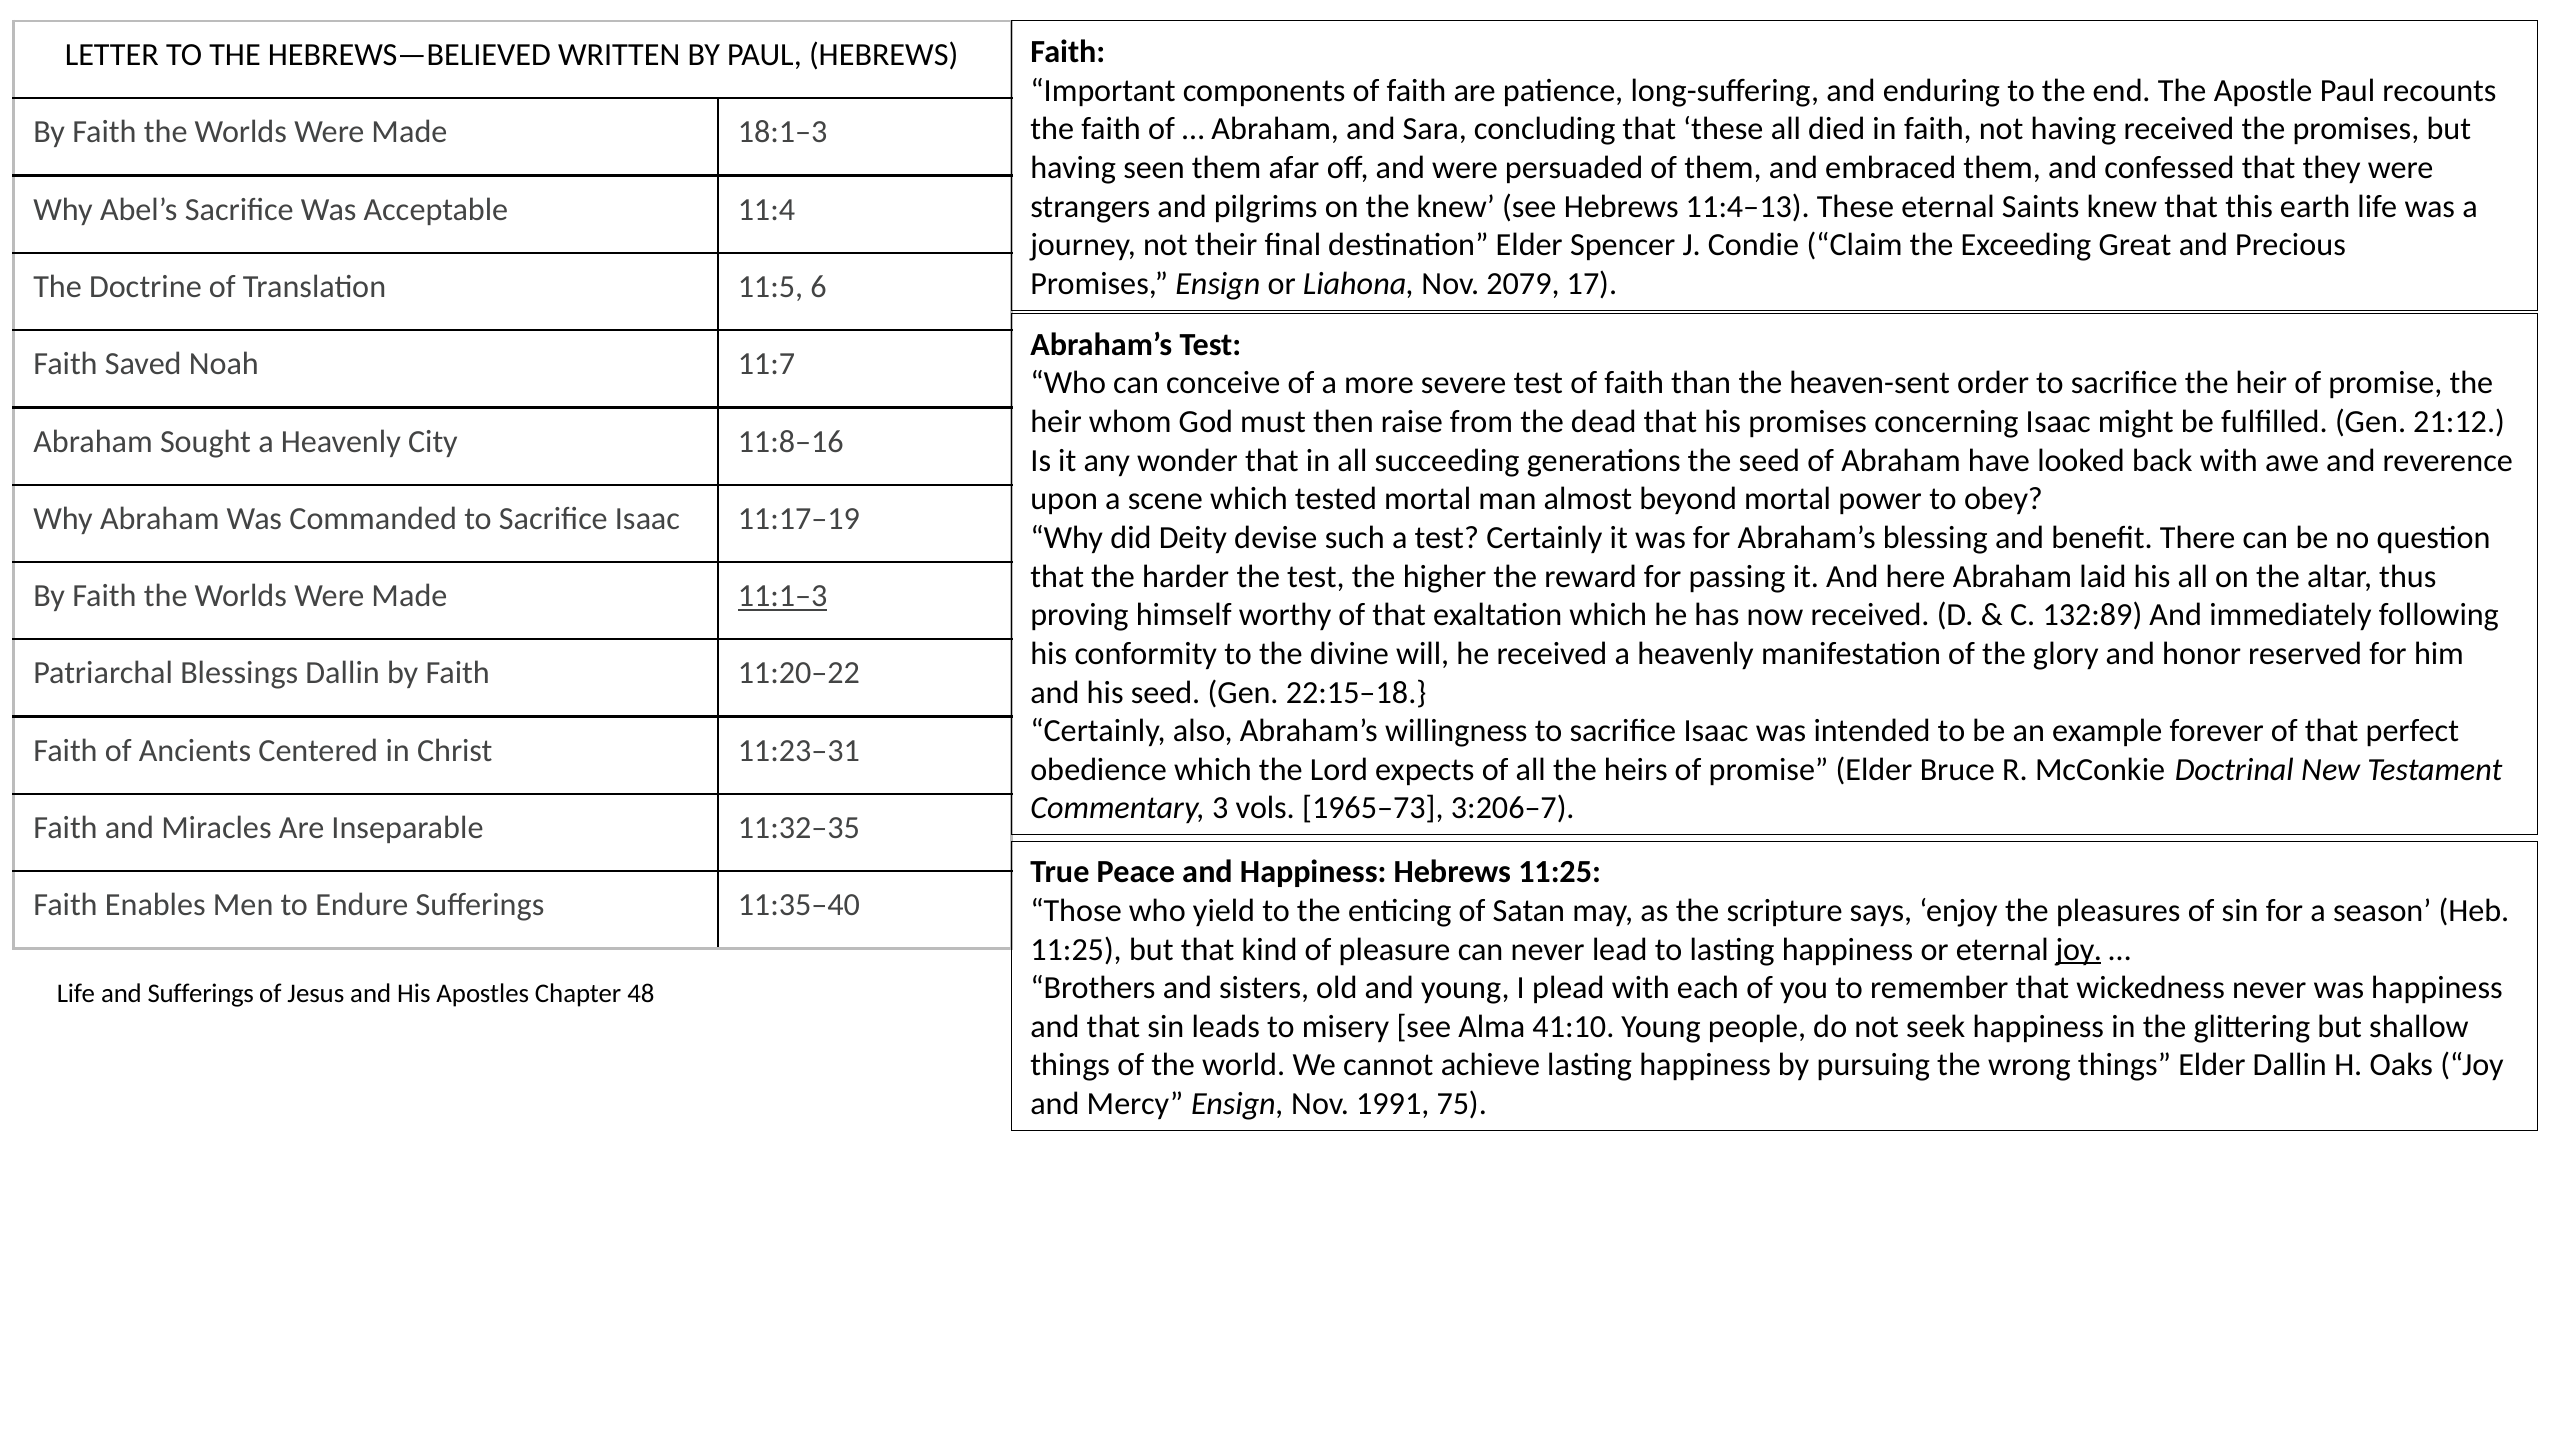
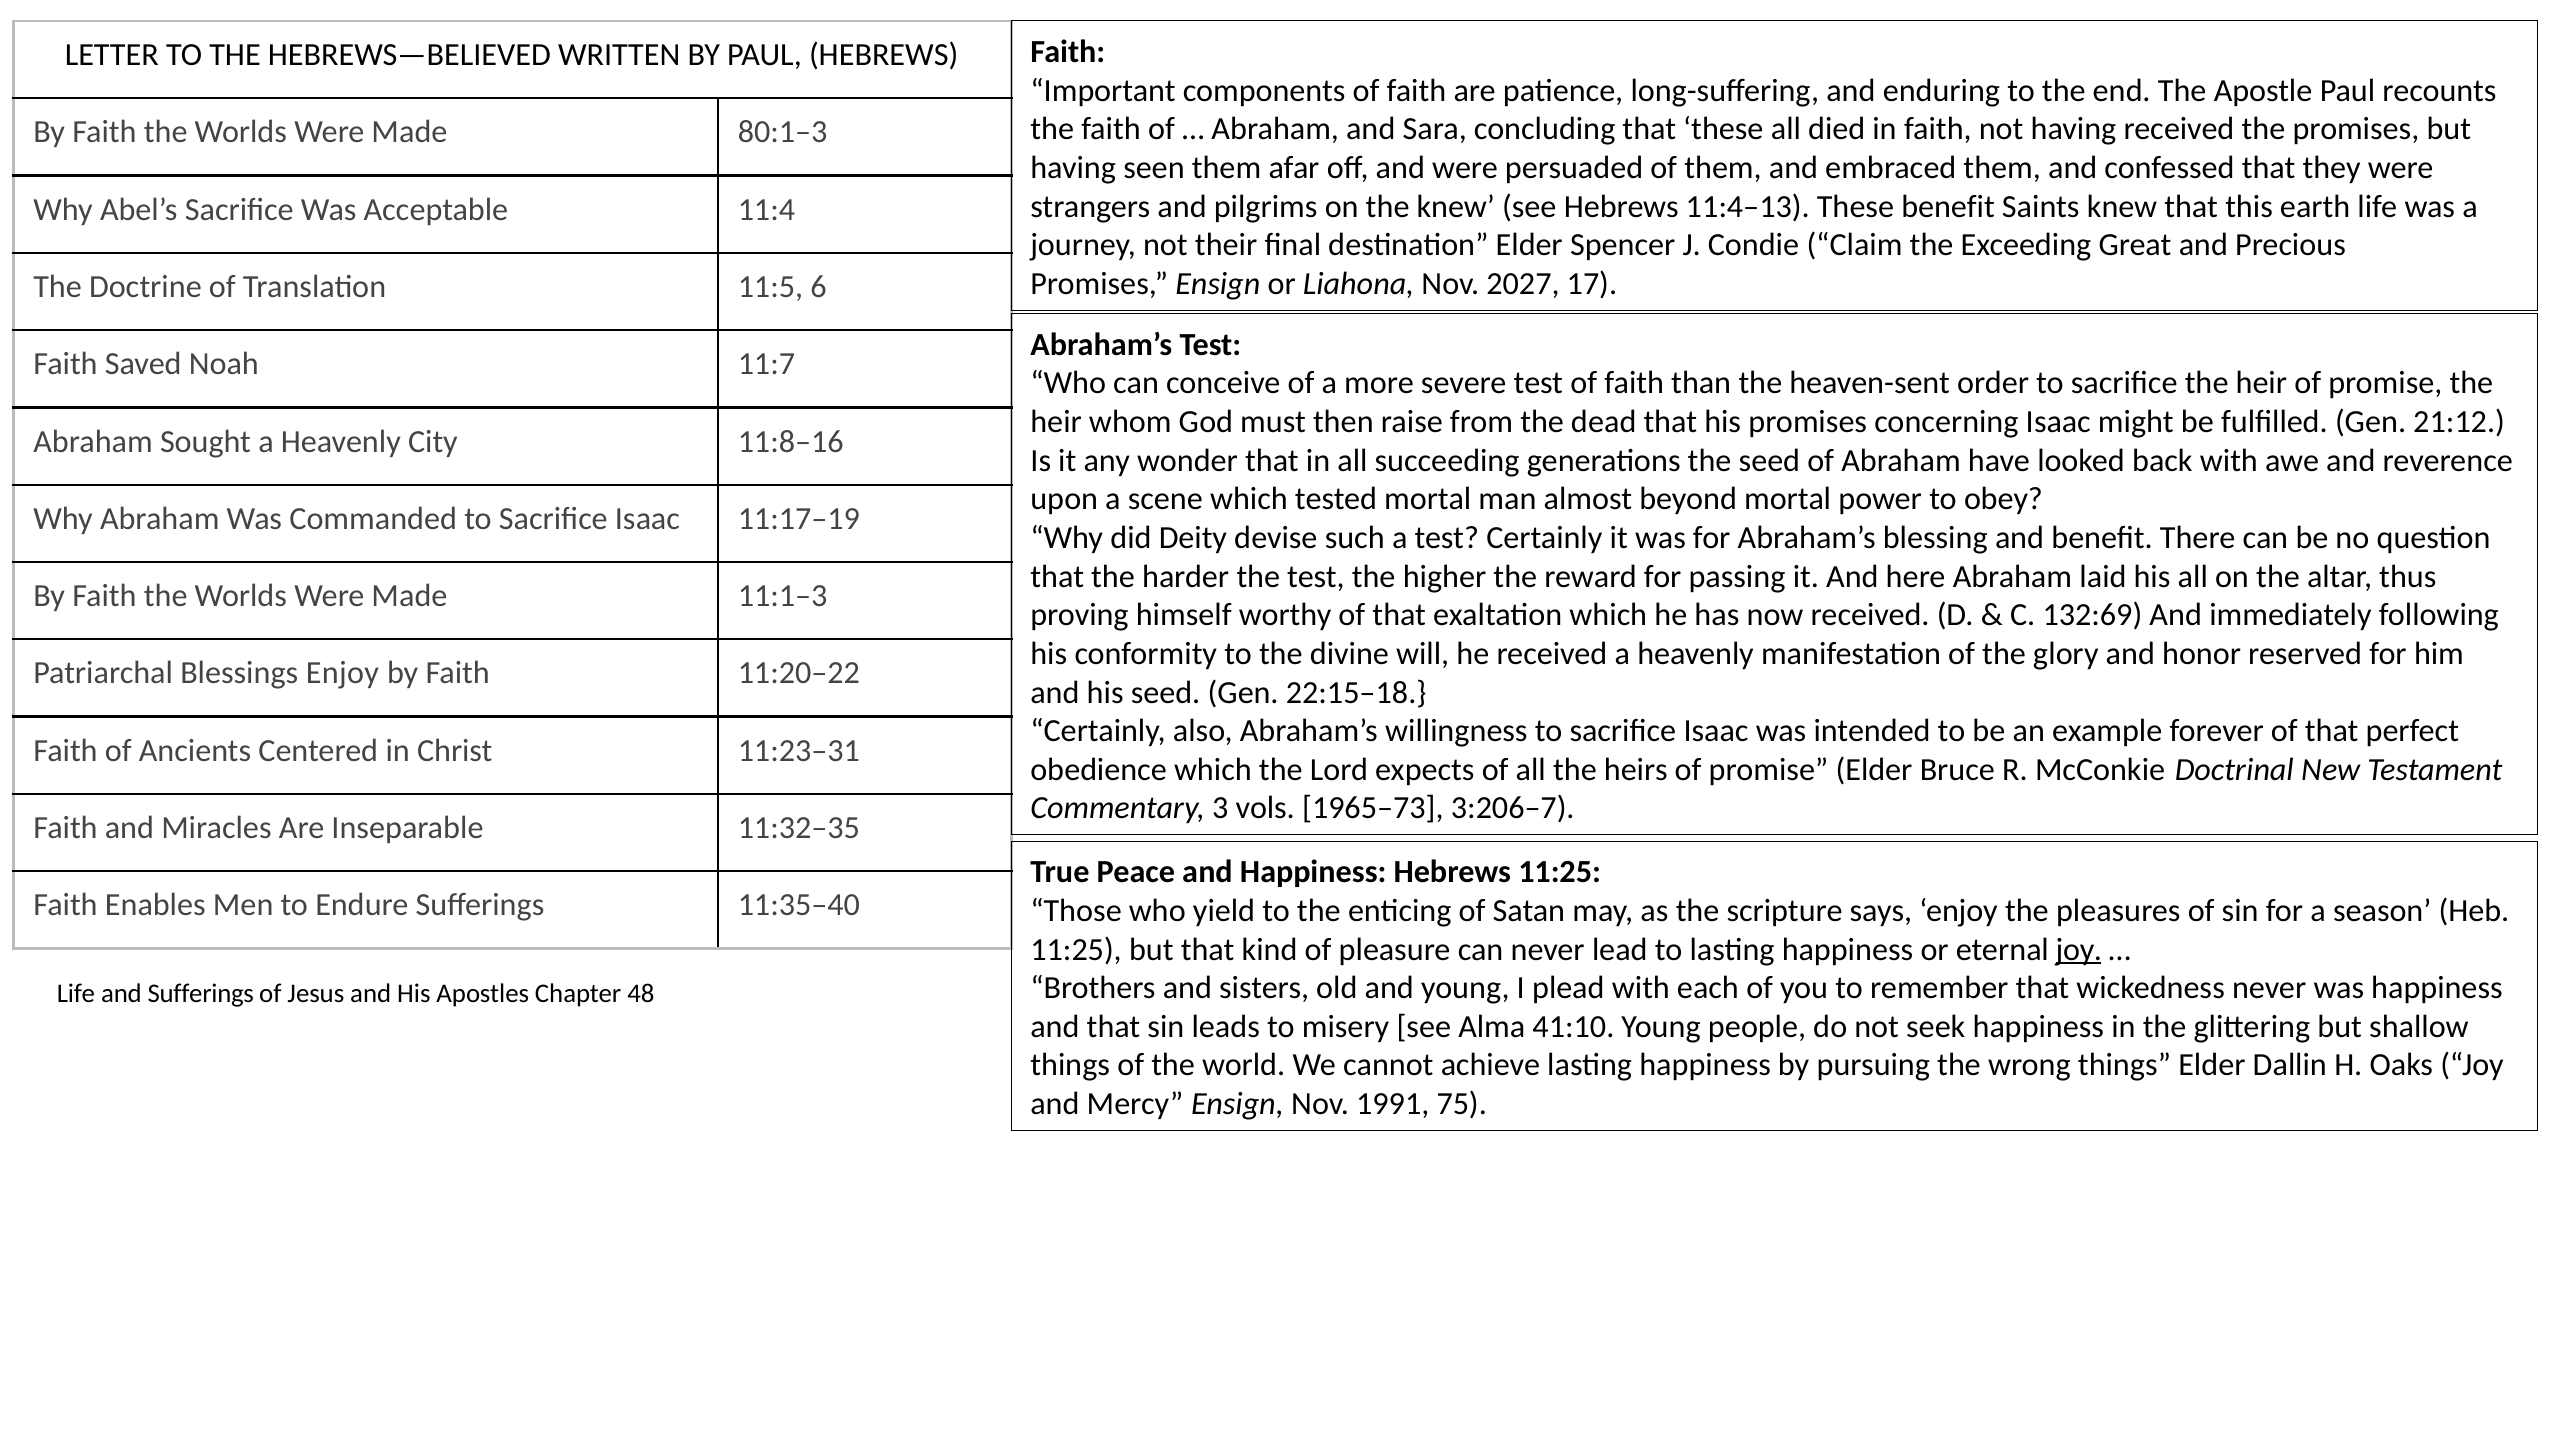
18:1–3: 18:1–3 -> 80:1–3 (783, 132)
These eternal: eternal -> benefit (1948, 207)
2079: 2079 -> 2027 (1523, 284)
11:1–3 underline: present -> none (783, 596)
132:89: 132:89 -> 132:69 (2092, 615)
Blessings Dallin: Dallin -> Enjoy (342, 673)
